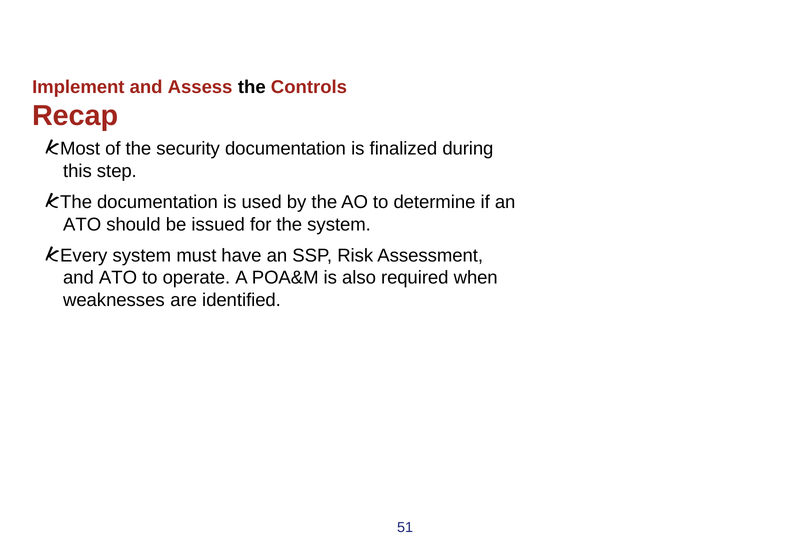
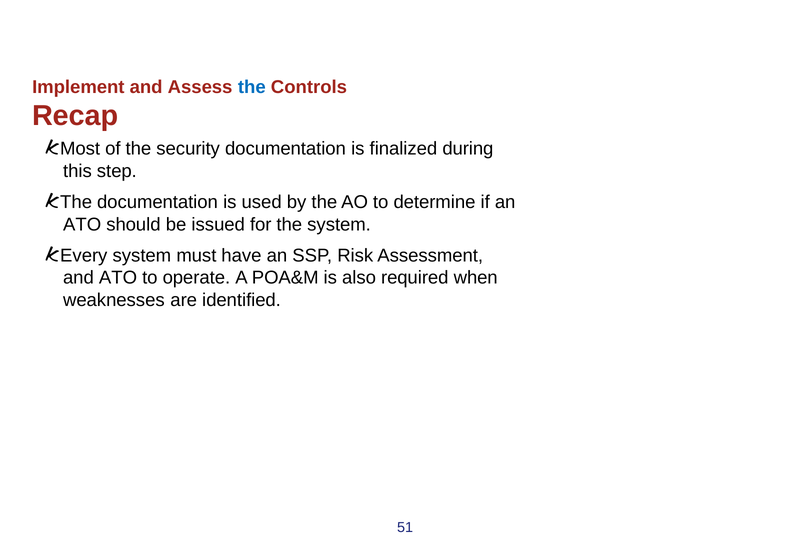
the colour: black -> blue (252, 87)
